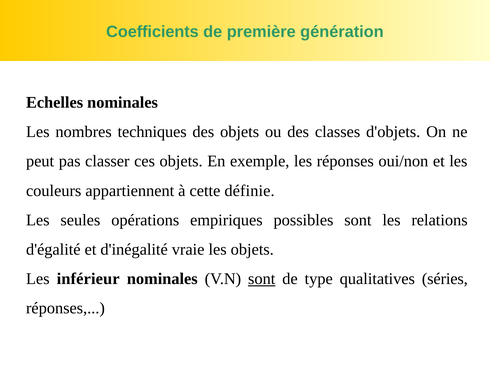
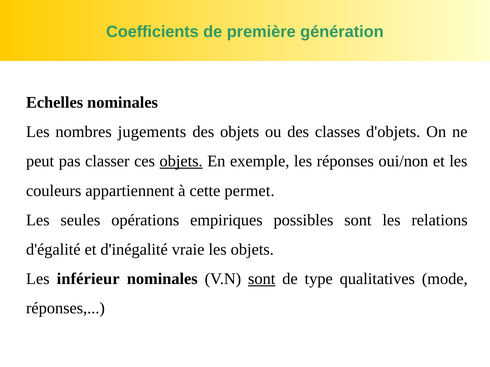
techniques: techniques -> jugements (152, 132)
objets underline: none -> present (181, 161)
définie: définie -> permet (250, 191)
séries: séries -> mode (445, 279)
